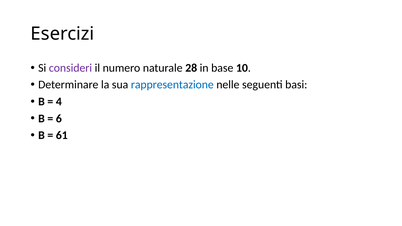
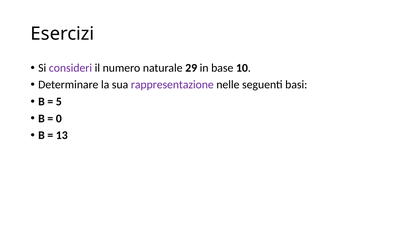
28: 28 -> 29 (191, 68)
rappresentazione colour: blue -> purple (172, 85)
4: 4 -> 5 (59, 102)
6: 6 -> 0 (59, 119)
61: 61 -> 13 (62, 135)
